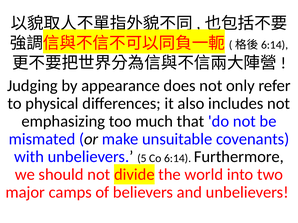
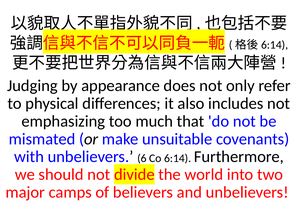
5: 5 -> 6 (142, 159)
